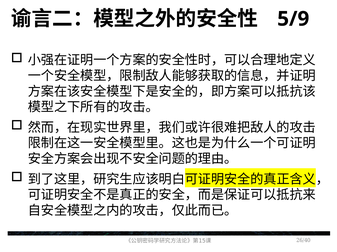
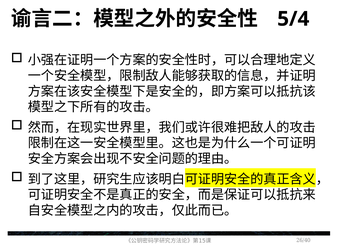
5/9: 5/9 -> 5/4 (293, 19)
